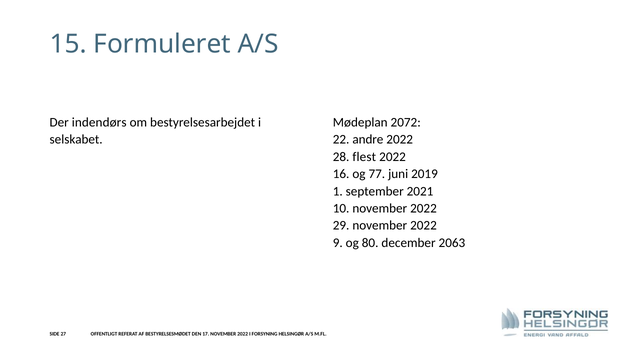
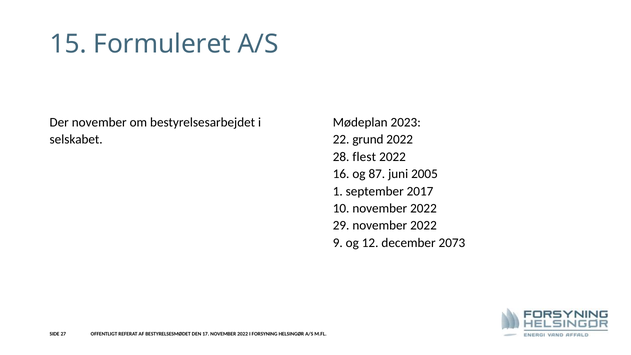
Der indendørs: indendørs -> november (99, 122)
2072: 2072 -> 2023 (406, 122)
andre: andre -> grund (368, 140)
77: 77 -> 87 (377, 174)
2019: 2019 -> 2005 (424, 174)
2021: 2021 -> 2017 (420, 191)
80: 80 -> 12 (370, 243)
2063: 2063 -> 2073 (452, 243)
